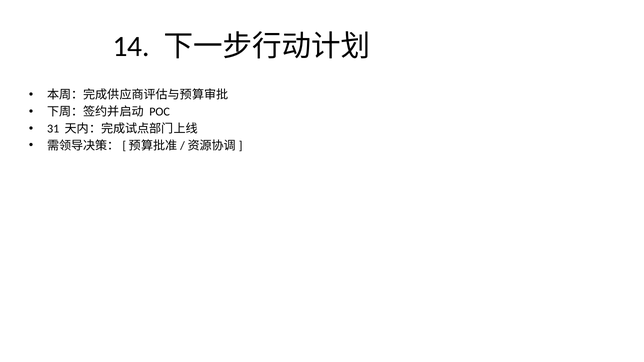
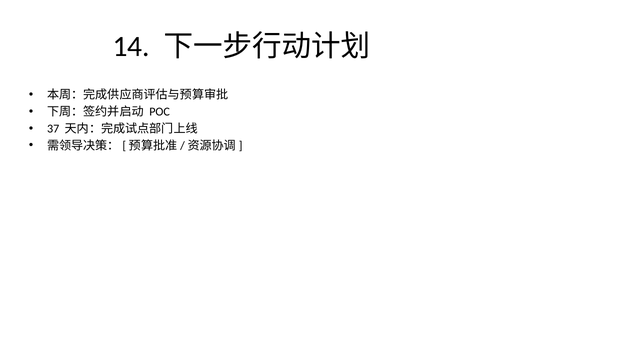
31: 31 -> 37 (53, 129)
